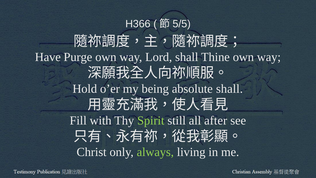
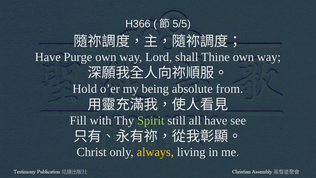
absolute shall: shall -> from (229, 89)
all after: after -> have (216, 120)
always colour: light green -> yellow (155, 152)
